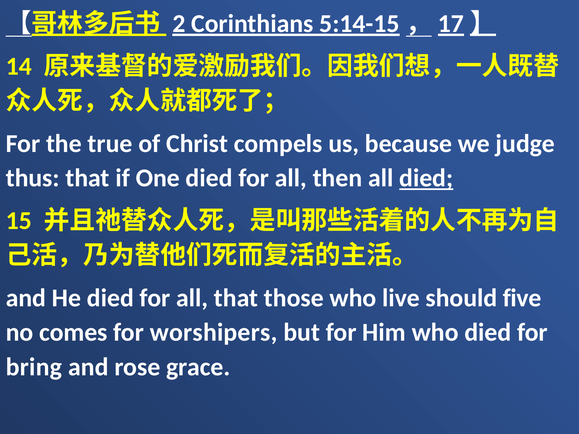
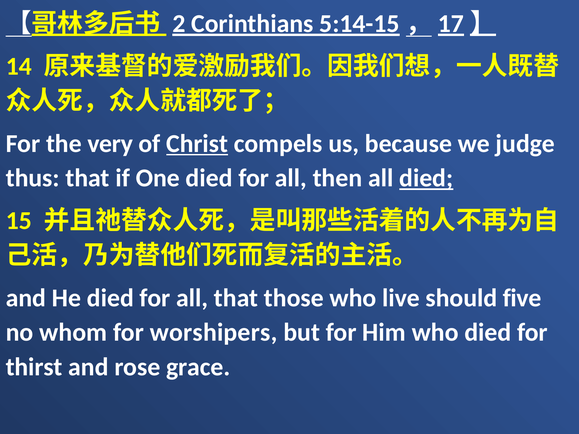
true: true -> very (110, 144)
Christ underline: none -> present (197, 144)
comes: comes -> whom (73, 333)
bring: bring -> thirst (34, 367)
